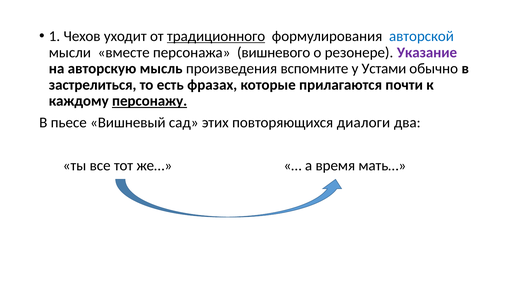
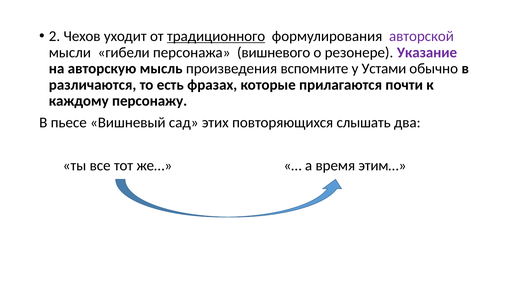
1: 1 -> 2 (55, 36)
авторской colour: blue -> purple (421, 36)
вместе: вместе -> гибели (124, 52)
застрелиться: застрелиться -> различаются (93, 85)
персонажу underline: present -> none (150, 101)
диалоги: диалоги -> слышать (364, 123)
мать…: мать… -> этим… (382, 166)
